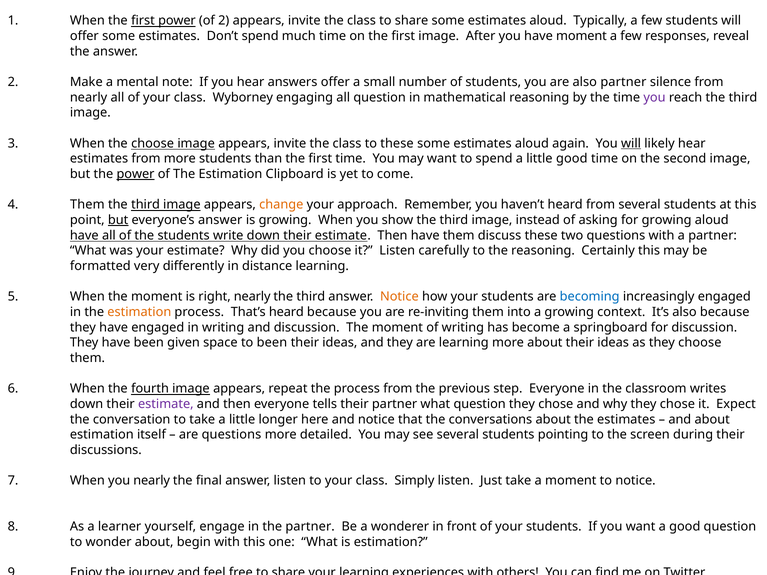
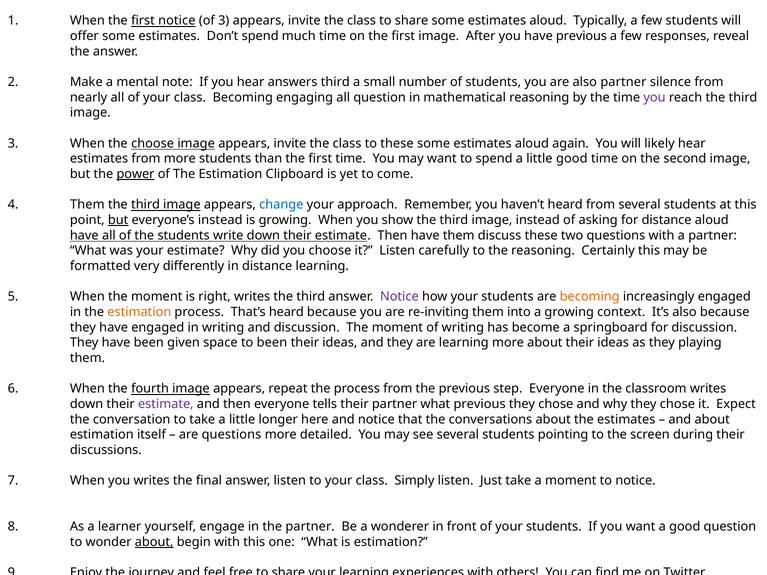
first power: power -> notice (177, 21)
of 2: 2 -> 3 (224, 21)
have moment: moment -> previous (581, 36)
answers offer: offer -> third (335, 82)
class Wyborney: Wyborney -> Becoming (243, 97)
will underline: present -> none (631, 143)
change colour: orange -> blue (281, 205)
everyone’s answer: answer -> instead (220, 220)
for growing: growing -> distance (667, 220)
right nearly: nearly -> writes (252, 297)
Notice colour: orange -> purple (399, 297)
becoming colour: blue -> orange (590, 297)
they choose: choose -> playing (700, 343)
what question: question -> previous (480, 404)
you nearly: nearly -> writes (152, 481)
about underline: none -> present (154, 542)
